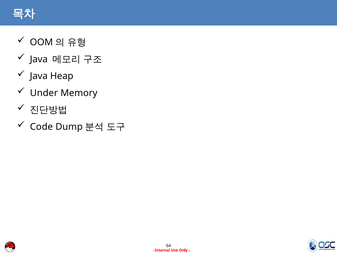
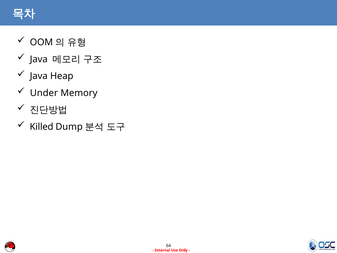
Code: Code -> Killed (42, 127)
